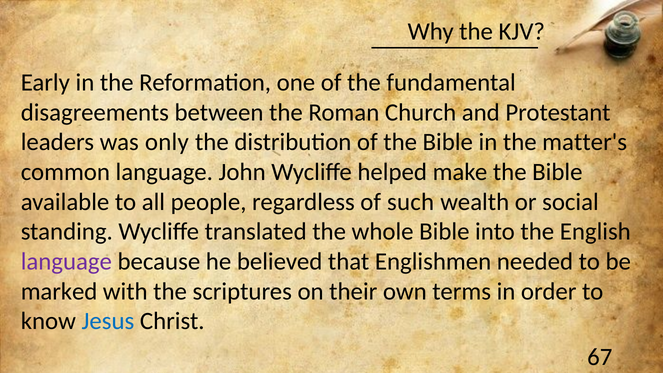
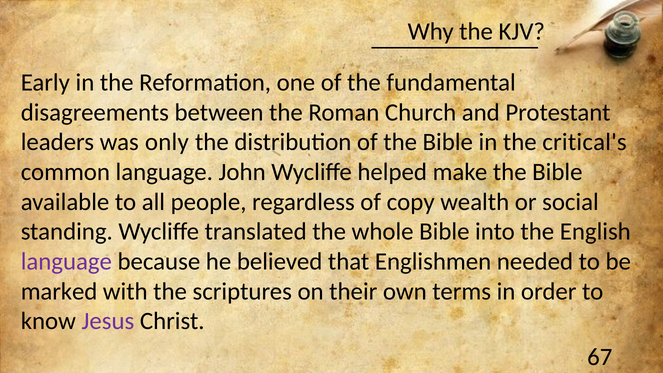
matter's: matter's -> critical's (585, 142)
such: such -> copy (411, 202)
Jesus colour: blue -> purple (108, 321)
